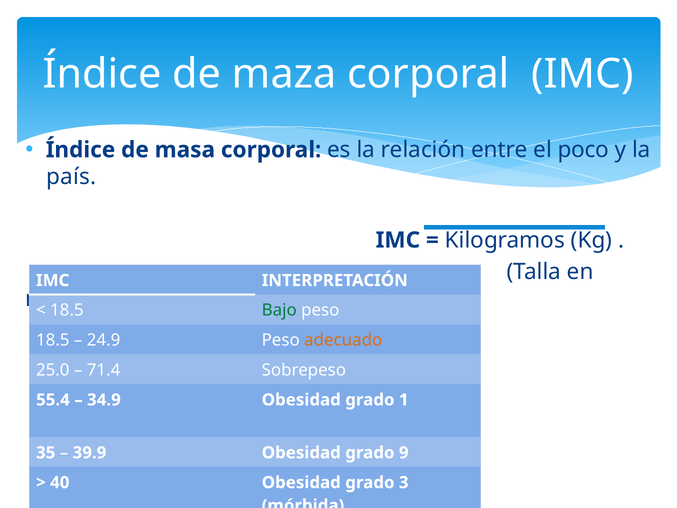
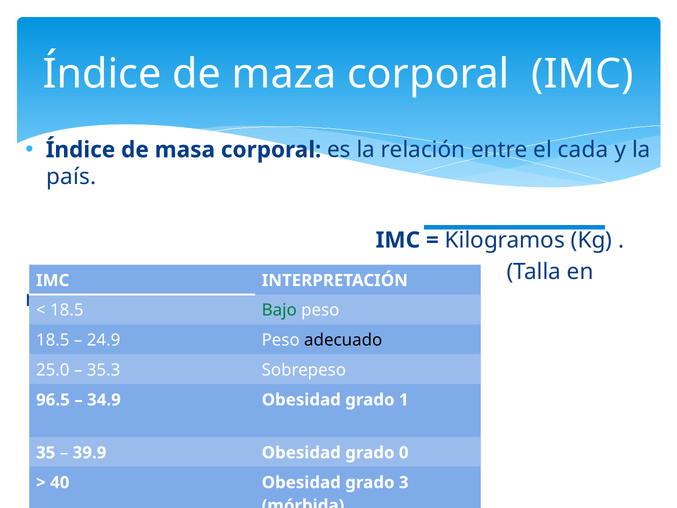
poco: poco -> cada (583, 150)
adecuado colour: orange -> black (343, 340)
71.4: 71.4 -> 35.3 (104, 370)
55.4: 55.4 -> 96.5 (53, 400)
9: 9 -> 0 (404, 453)
